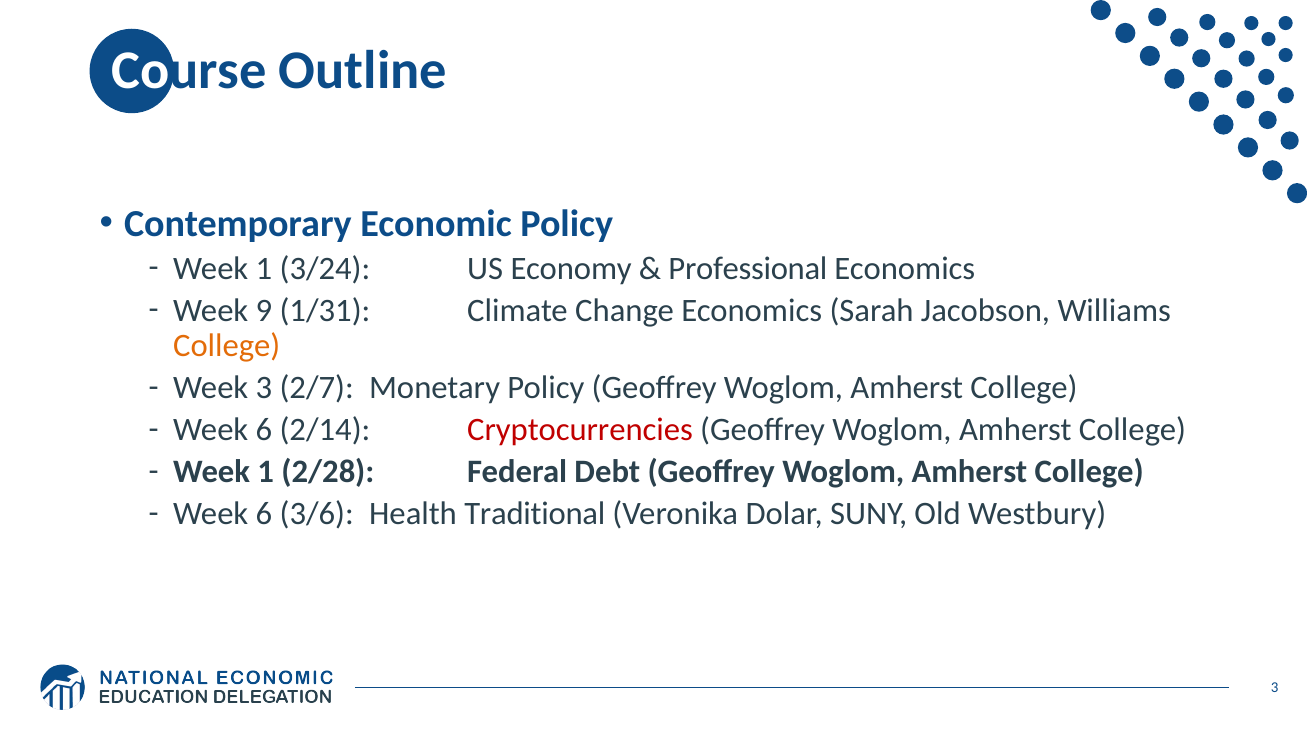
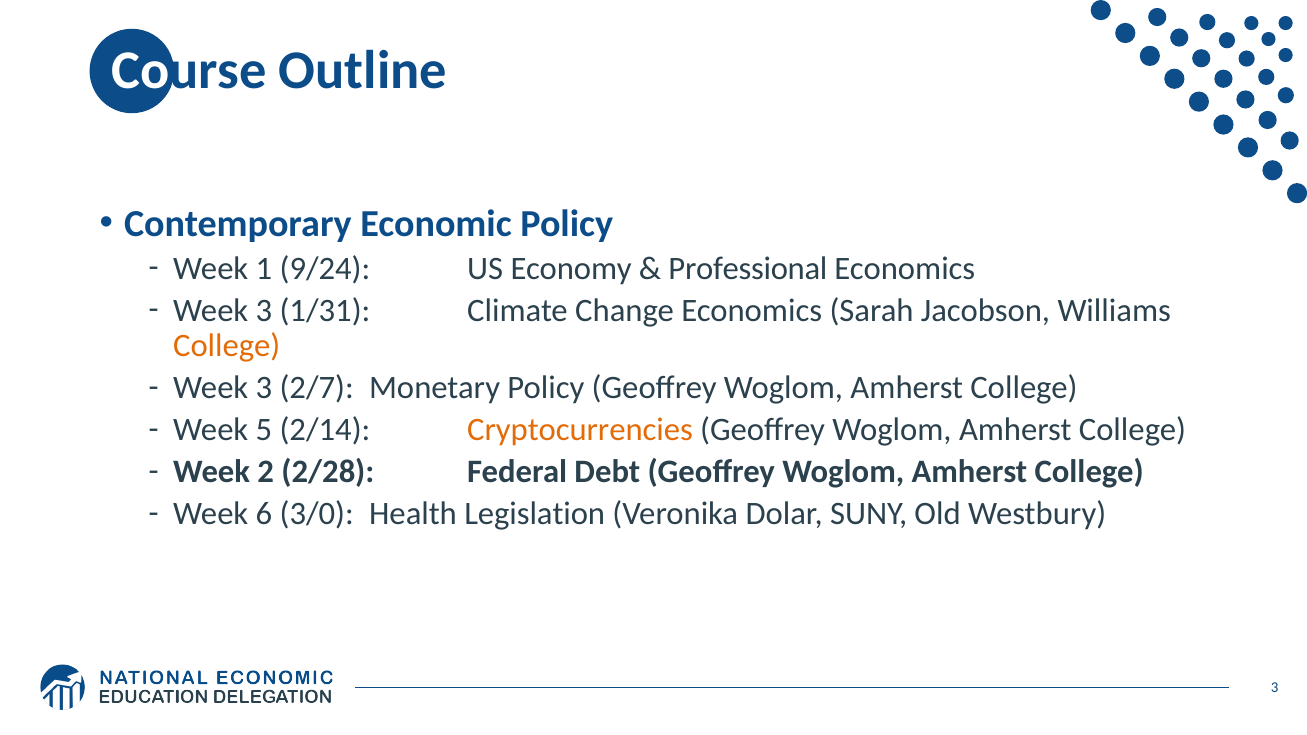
3/24: 3/24 -> 9/24 (325, 269)
9: 9 -> 3 (264, 311)
6: 6 -> 5 (264, 430)
Cryptocurrencies colour: red -> orange (580, 430)
1: 1 -> 2 (266, 472)
3/6: 3/6 -> 3/0 (317, 514)
Traditional: Traditional -> Legislation (535, 514)
